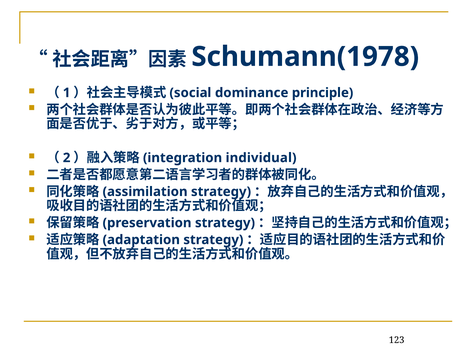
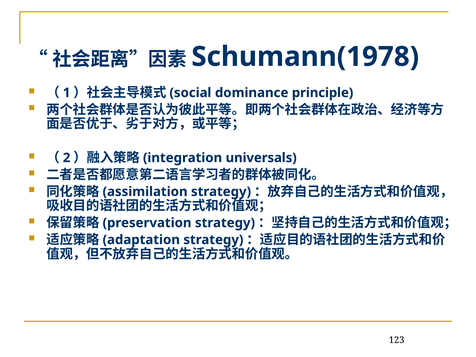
individual: individual -> universals (261, 158)
